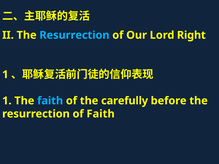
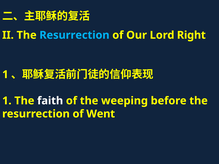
faith colour: light blue -> white (50, 101)
carefully: carefully -> weeping (125, 101)
of Faith: Faith -> Went (101, 114)
